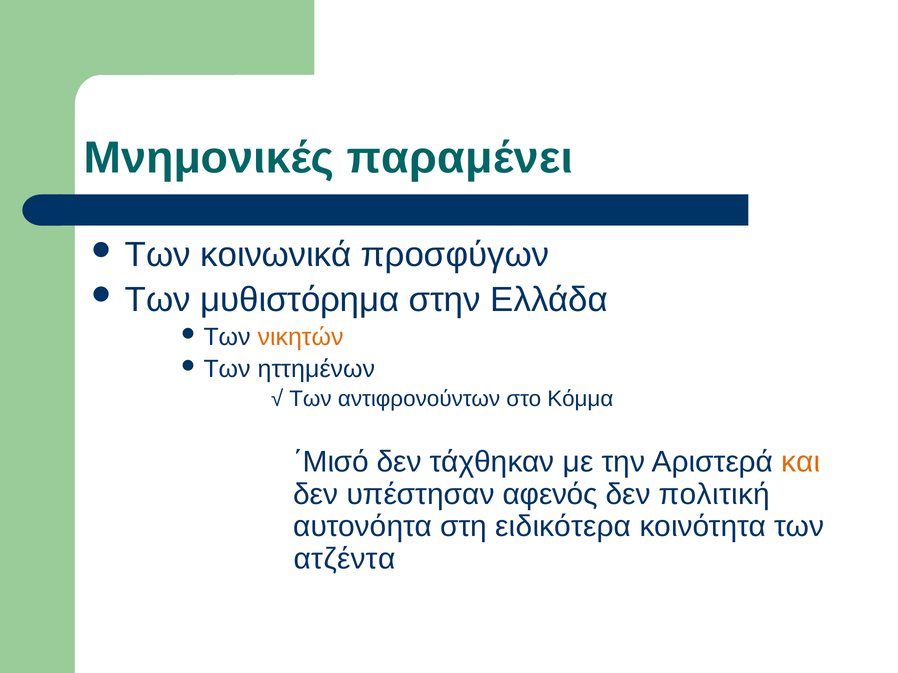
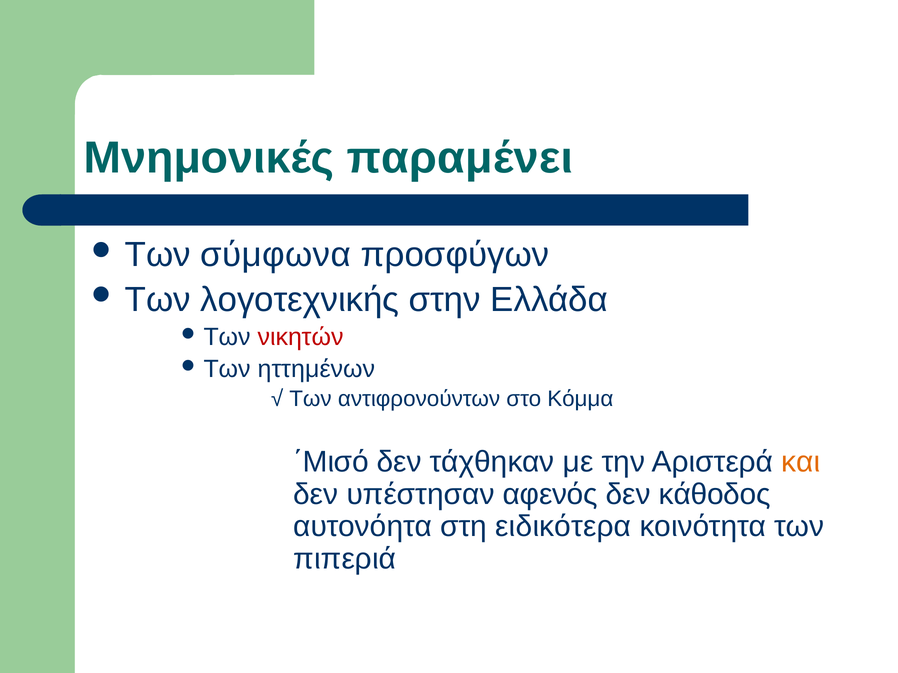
κοινωνικά: κοινωνικά -> σύμφωνα (276, 255)
μυθιστόρημα: μυθιστόρημα -> λογοτεχνικής (300, 300)
νικητών colour: orange -> red (301, 337)
πολιτική: πολιτική -> κάθοδος (715, 495)
ατζέντα: ατζέντα -> πιπεριά (345, 559)
